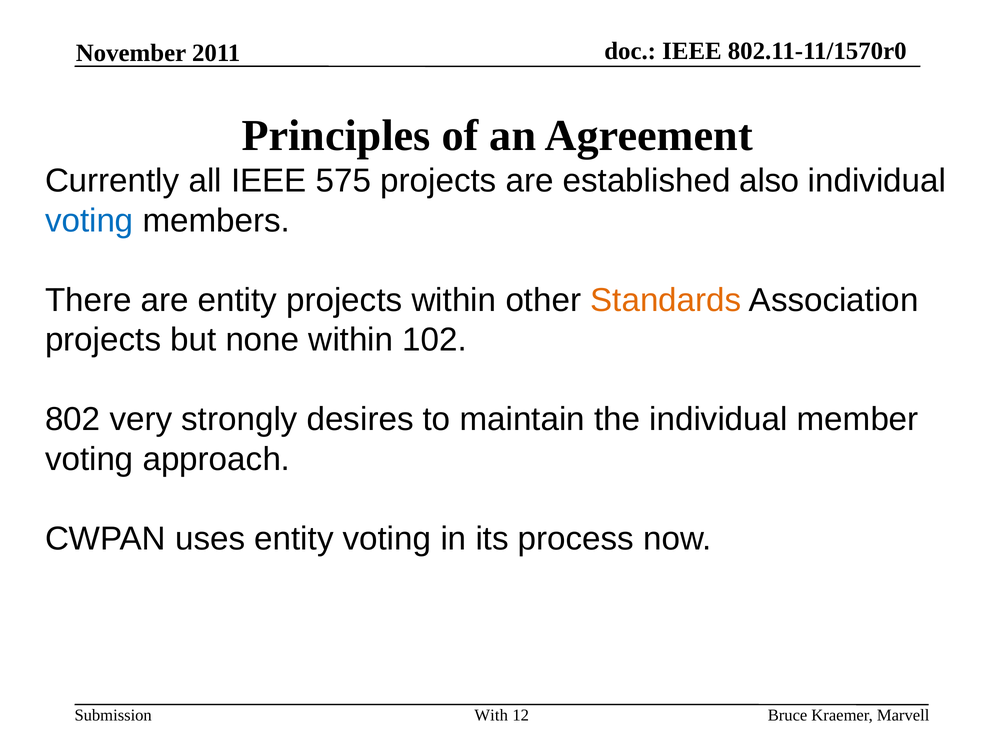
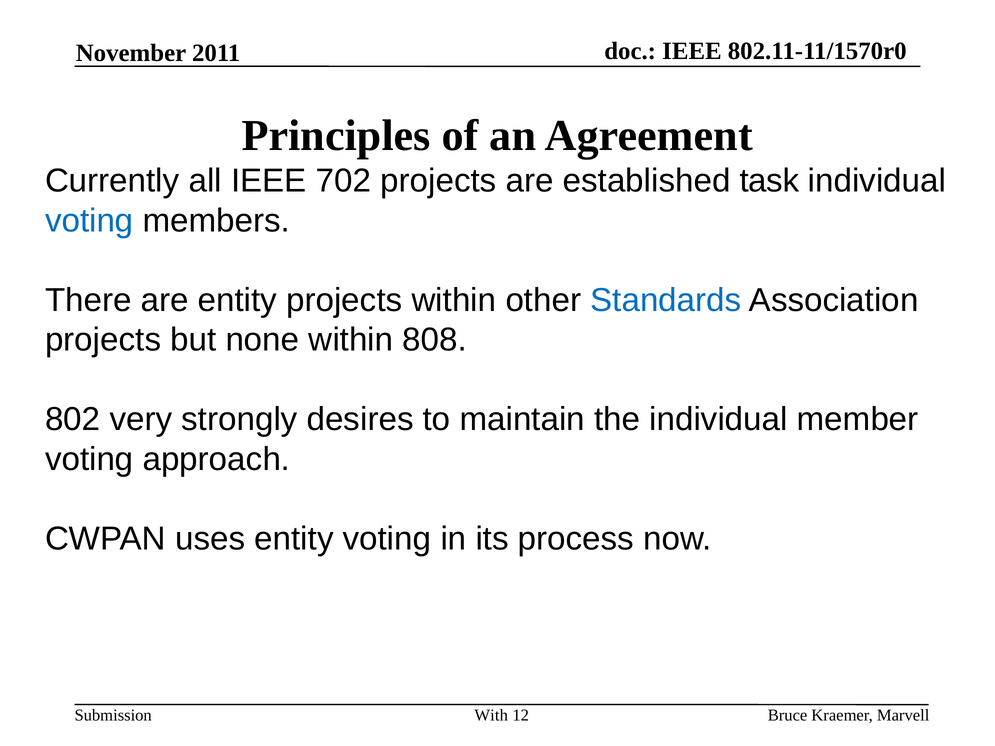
575: 575 -> 702 (343, 181)
also: also -> task (769, 181)
Standards colour: orange -> blue (666, 300)
102: 102 -> 808 (435, 340)
